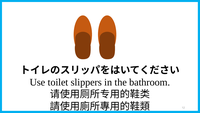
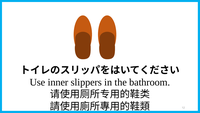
toilet: toilet -> inner (58, 82)
